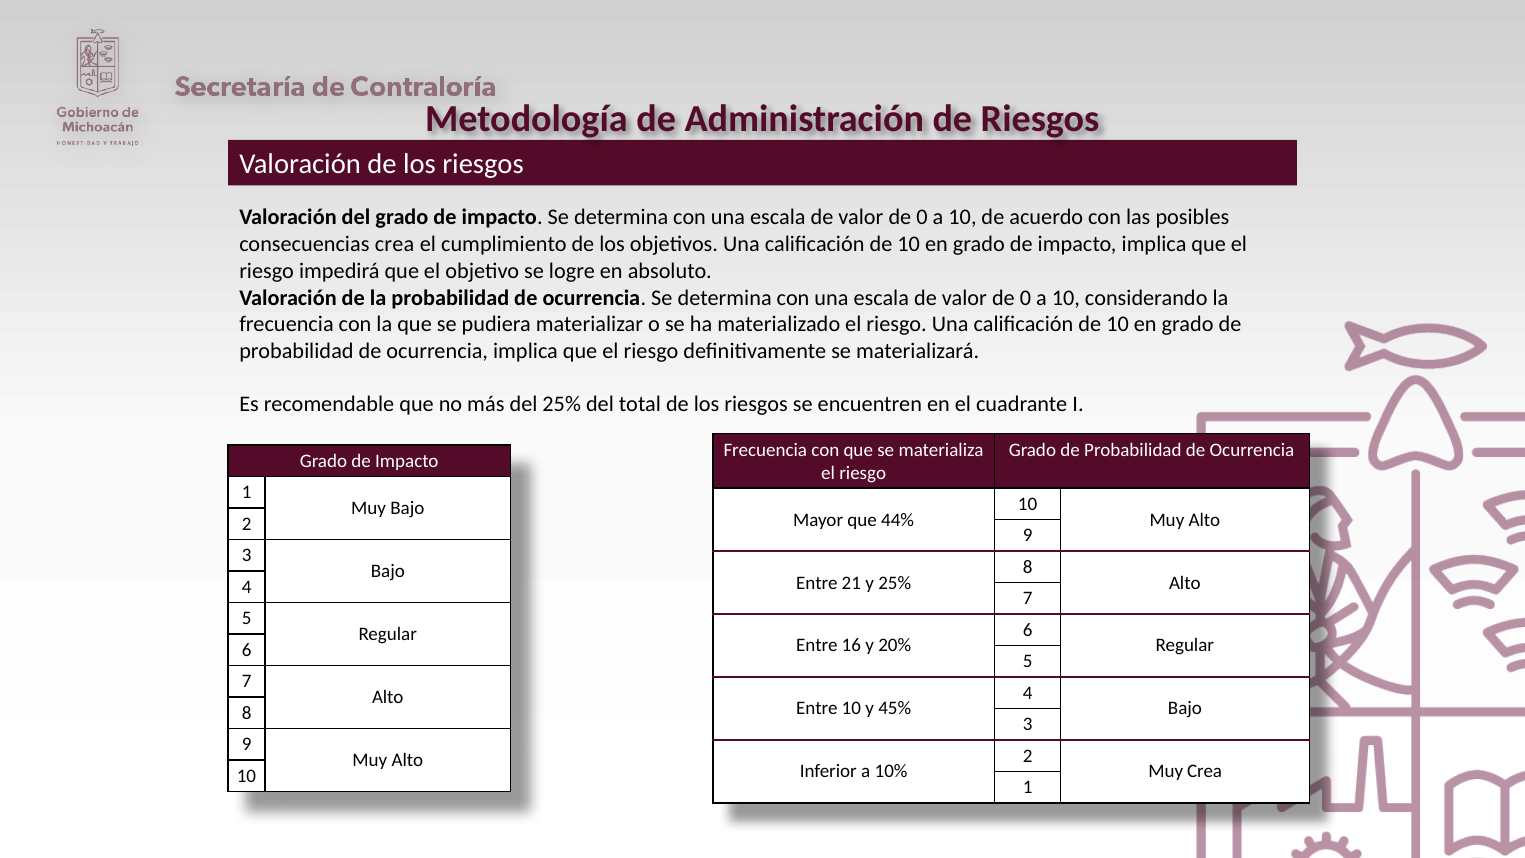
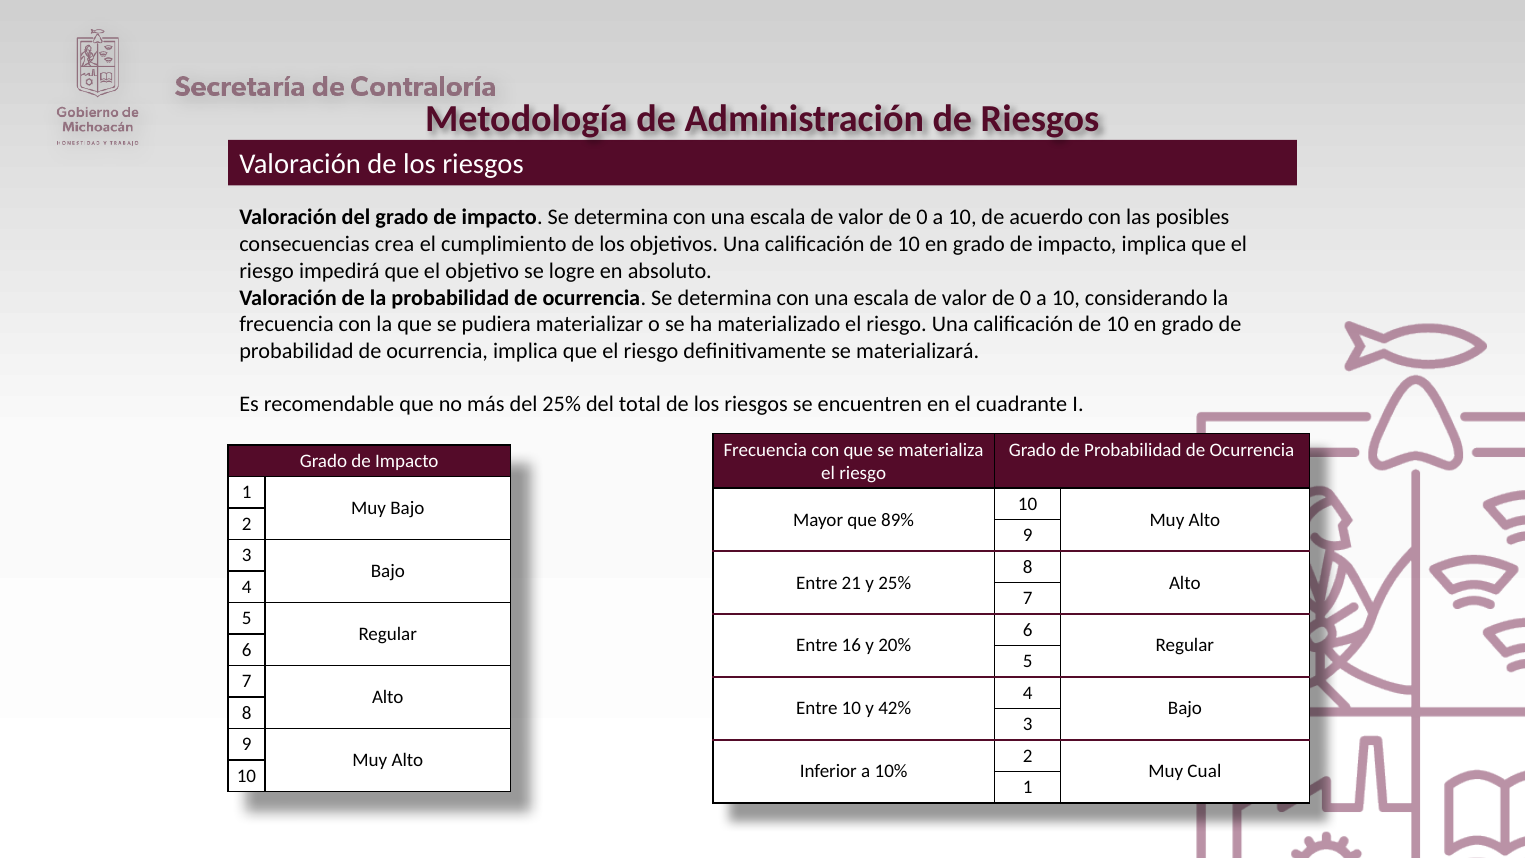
44%: 44% -> 89% (898, 520)
45%: 45% -> 42% (895, 709)
Muy Crea: Crea -> Cual (1204, 771)
